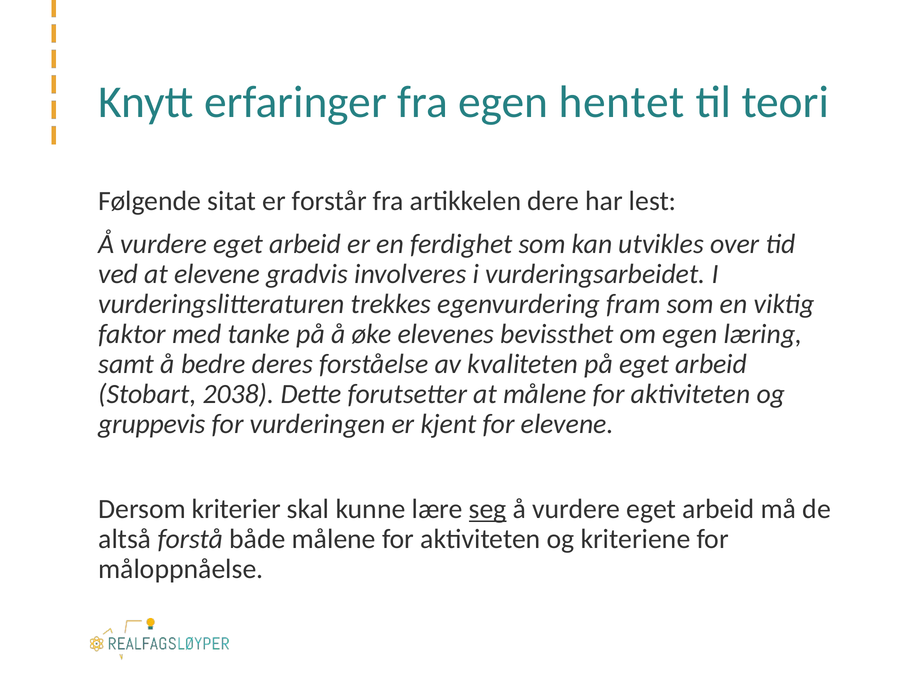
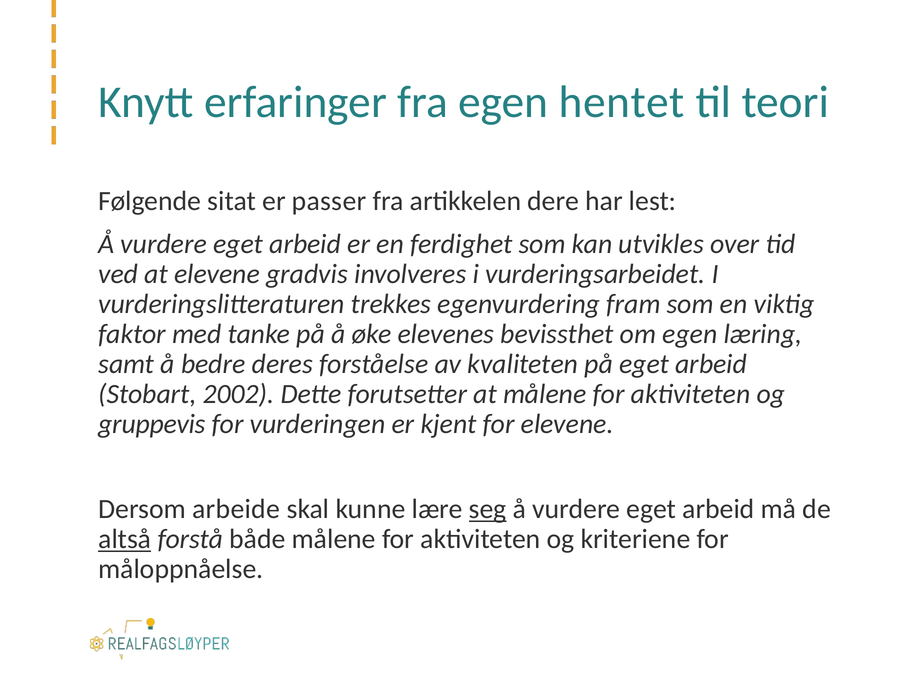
forstår: forstår -> passer (329, 201)
2038: 2038 -> 2002 (239, 394)
kriterier: kriterier -> arbeide (236, 509)
altså underline: none -> present (125, 539)
